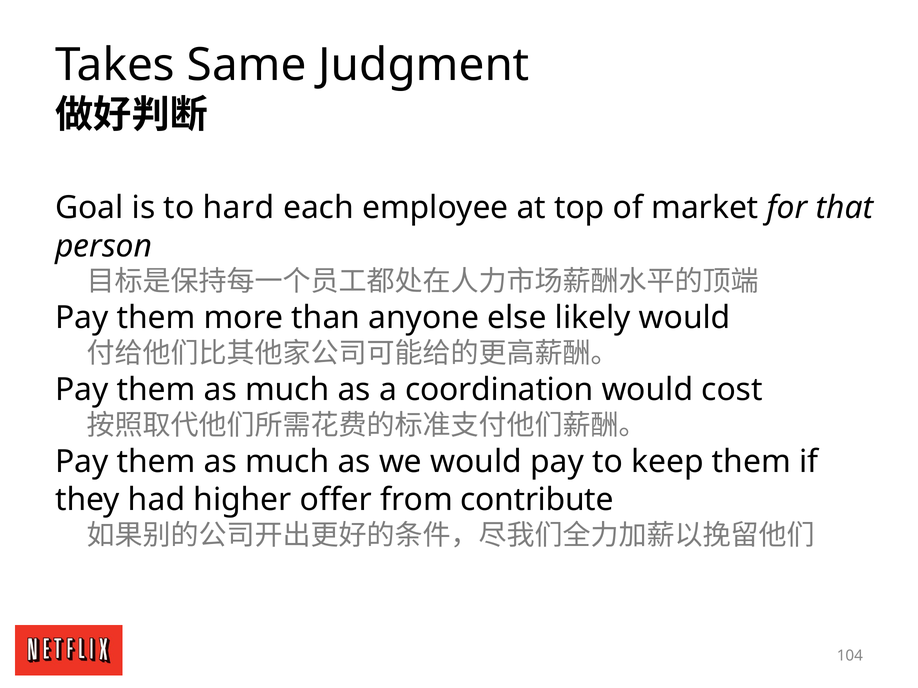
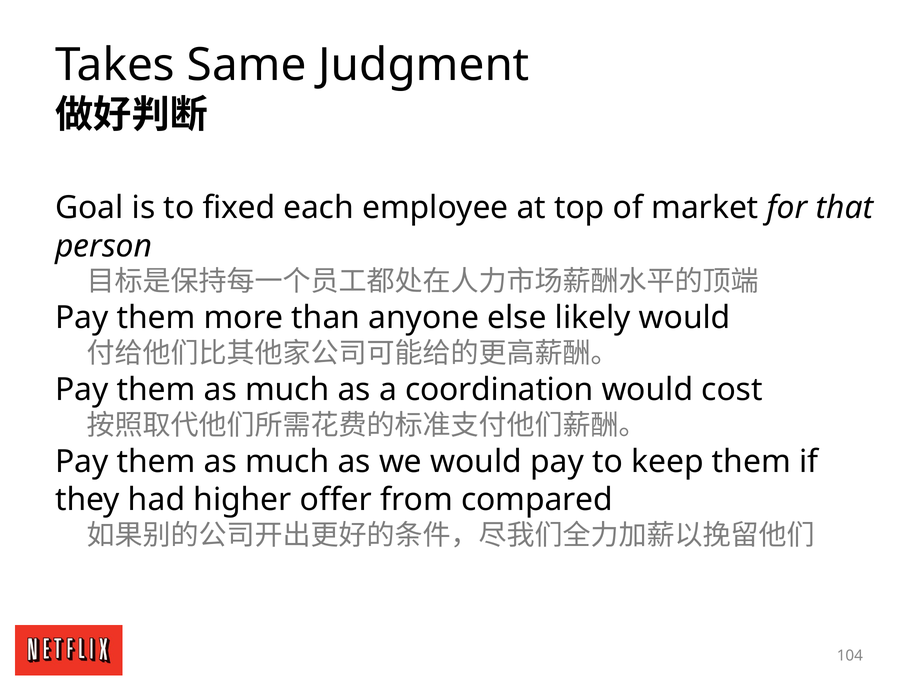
hard: hard -> fixed (239, 208)
contribute: contribute -> compared (537, 500)
